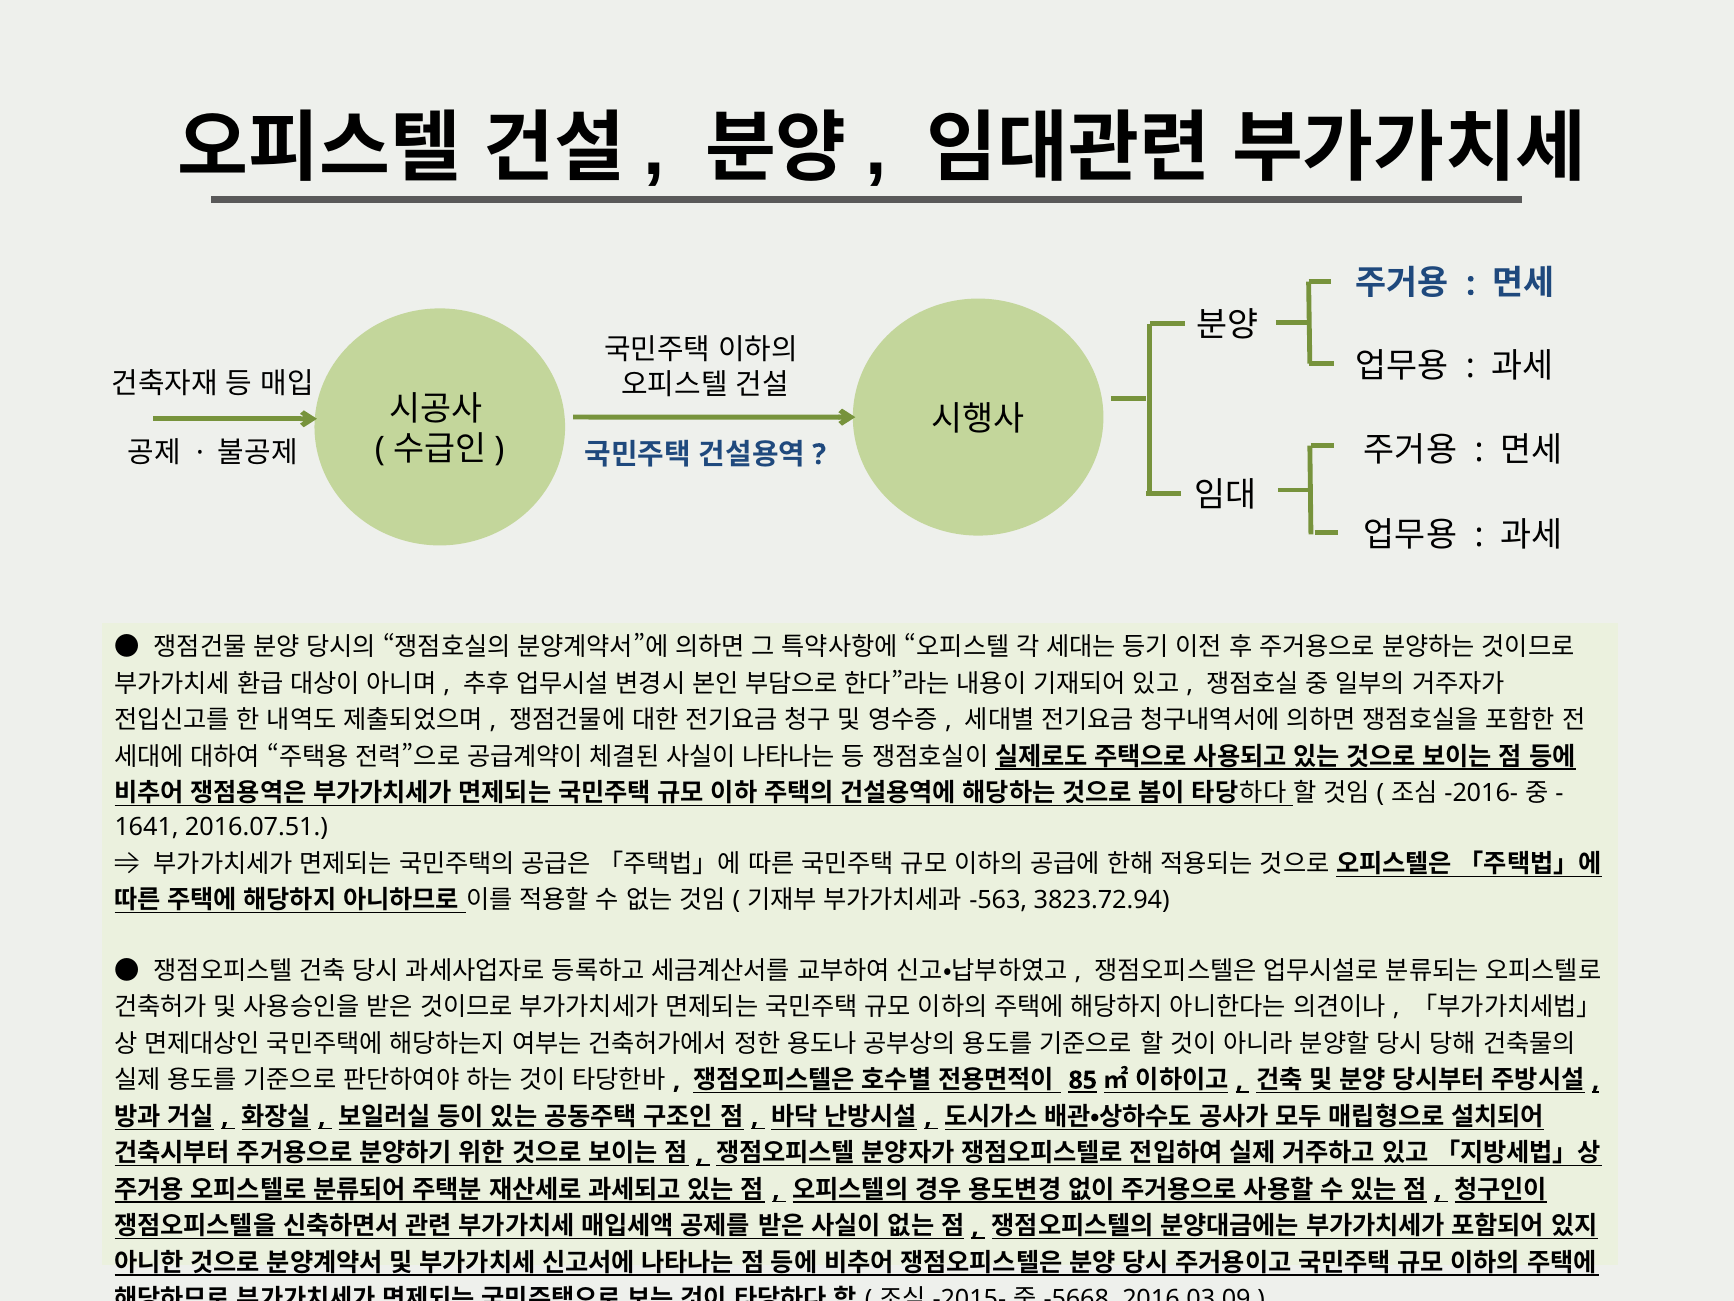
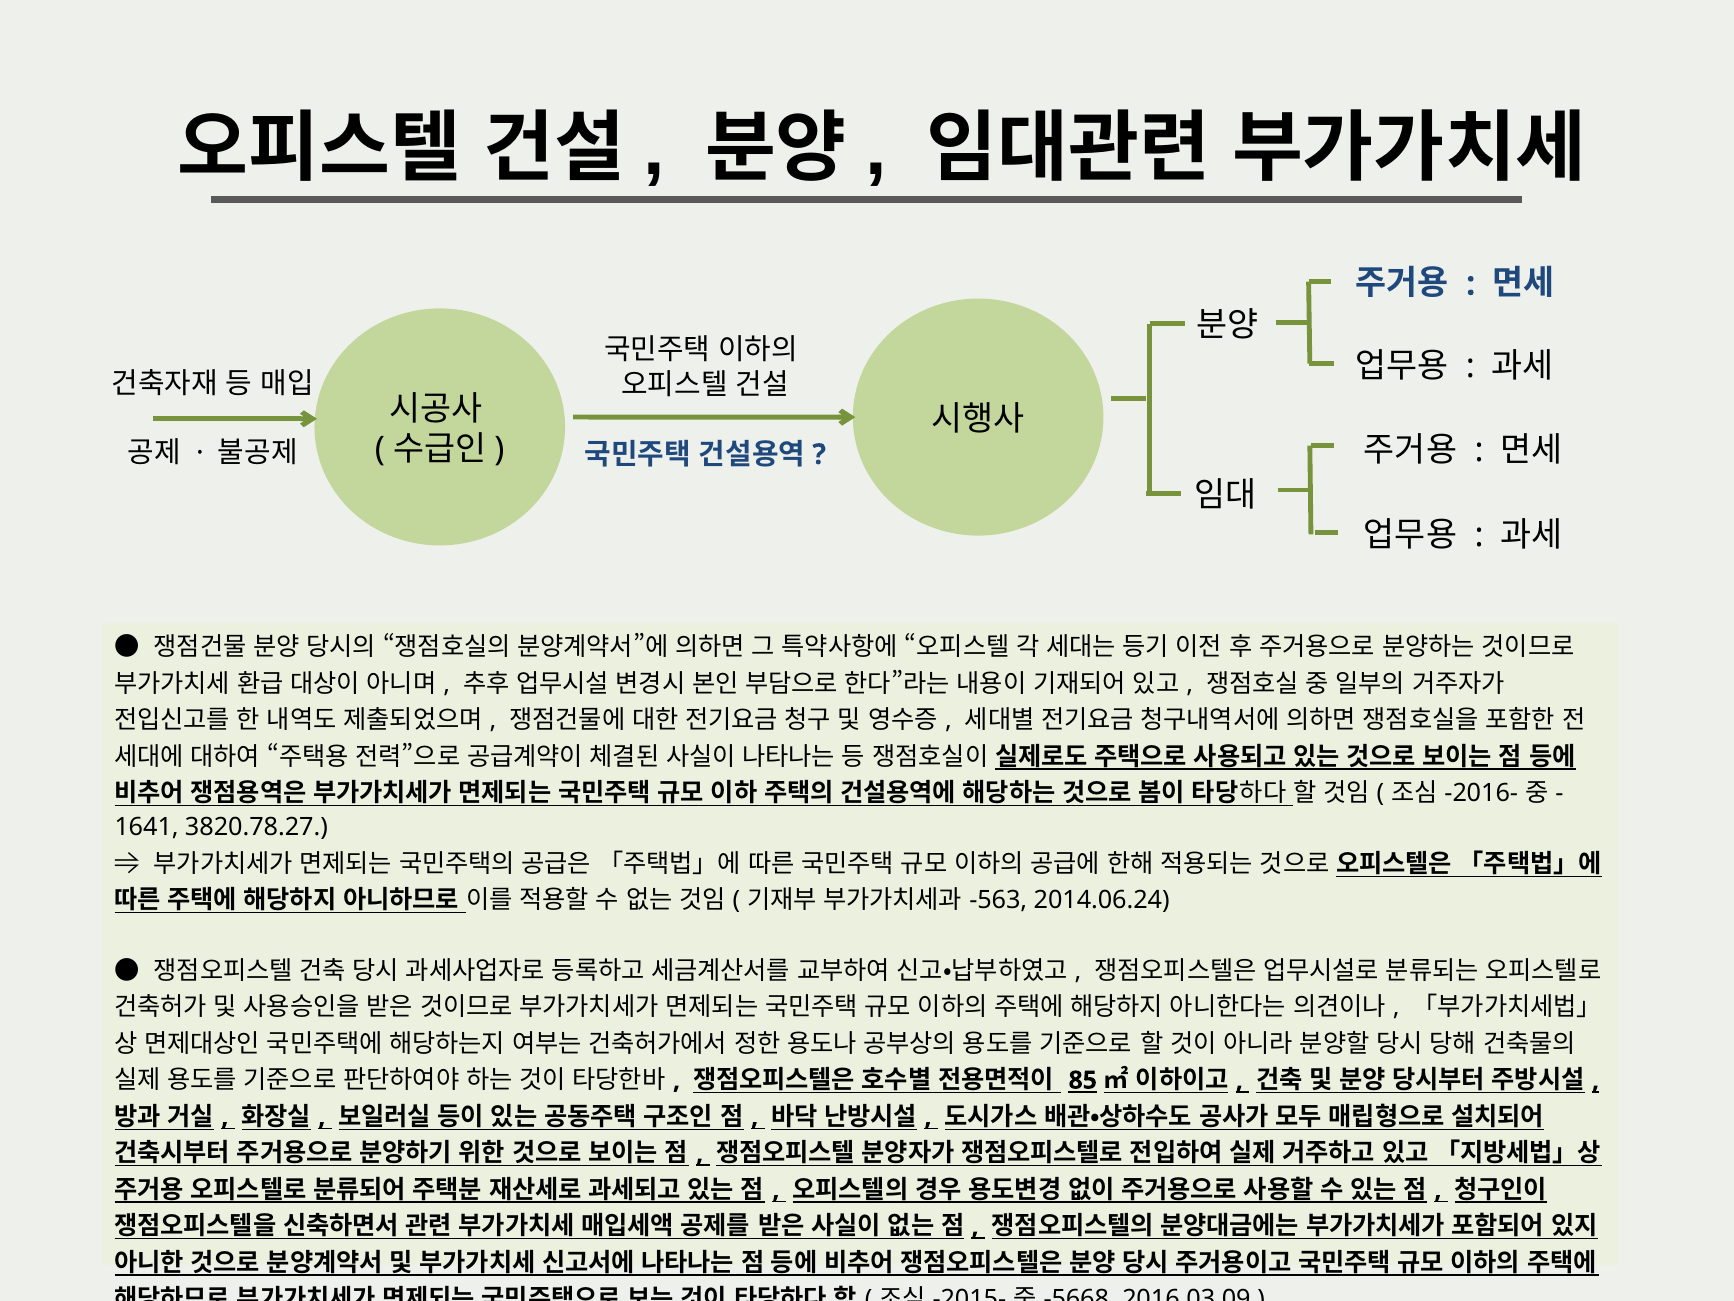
2016.07.51: 2016.07.51 -> 3820.78.27 (256, 827)
3823.72.94: 3823.72.94 -> 2014.06.24 (1102, 900)
